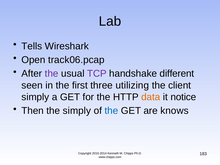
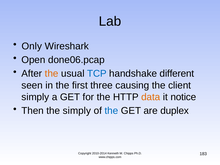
Tells: Tells -> Only (32, 46)
track06.pcap: track06.pcap -> done06.pcap (76, 60)
the colour: purple -> orange (52, 74)
TCP colour: purple -> blue (97, 74)
utilizing: utilizing -> causing (132, 85)
knows: knows -> duplex (175, 111)
